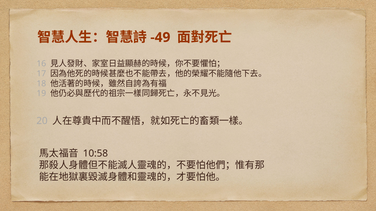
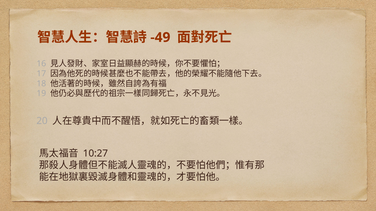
10:58: 10:58 -> 10:27 (95, 154)
